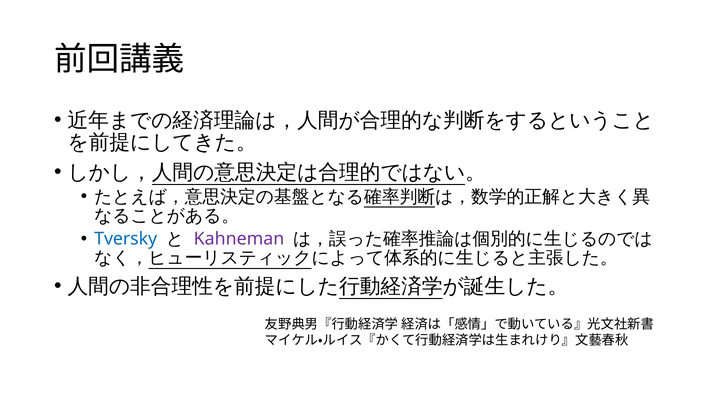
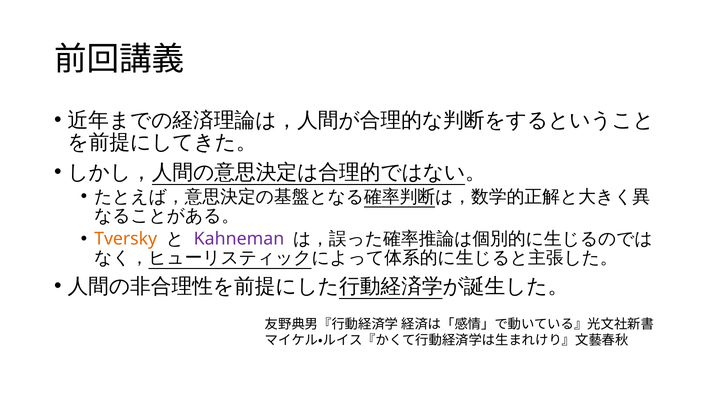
Tversky colour: blue -> orange (126, 239)
